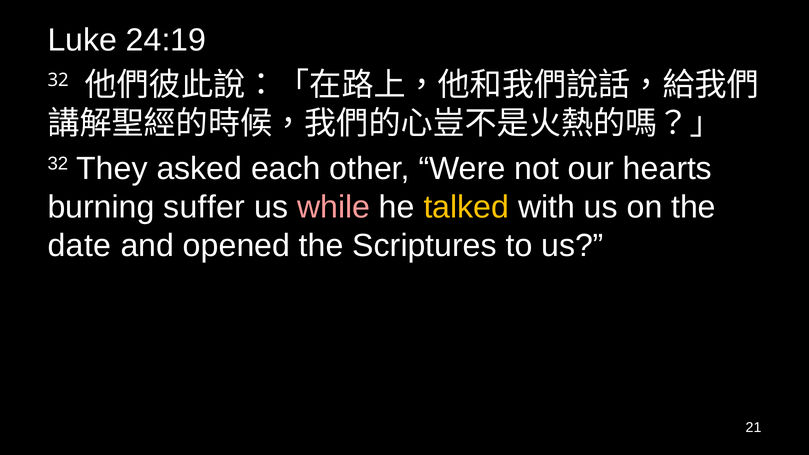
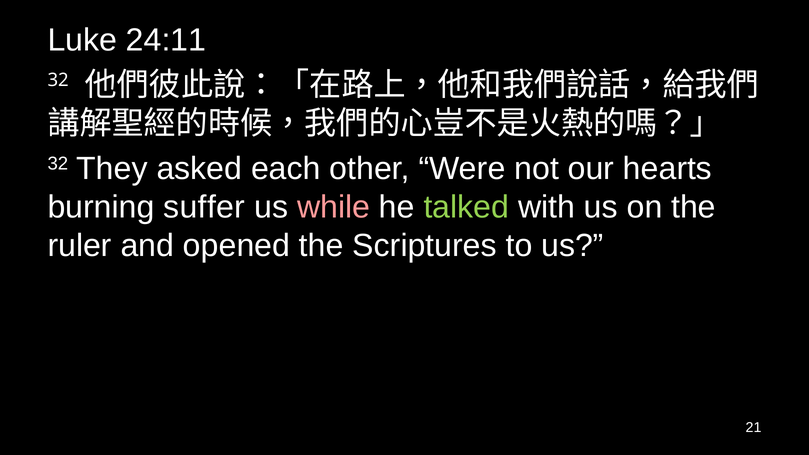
24:19: 24:19 -> 24:11 (166, 40)
talked colour: yellow -> light green (466, 207)
date: date -> ruler (80, 246)
